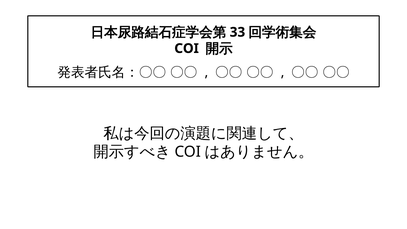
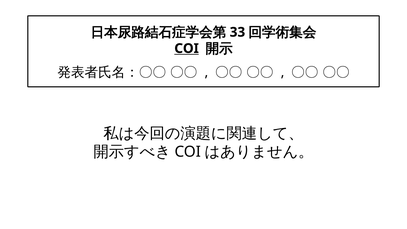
COI underline: none -> present (187, 48)
